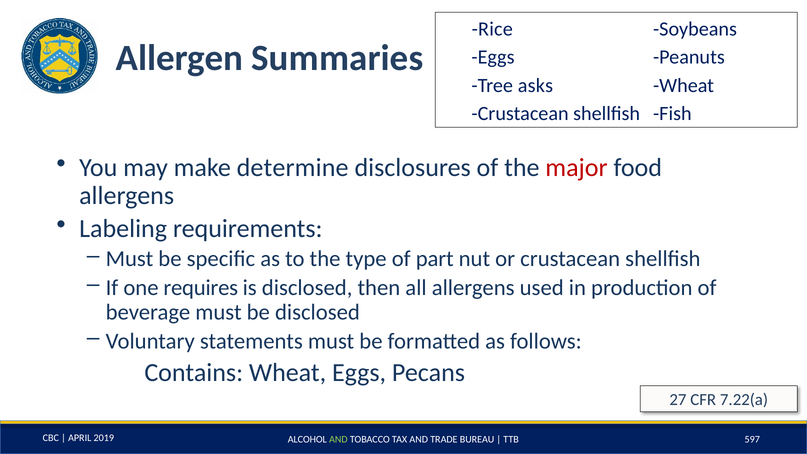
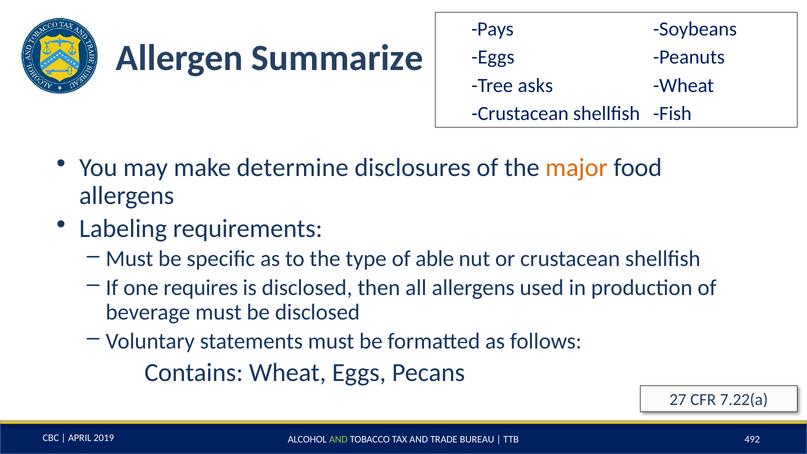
Rice: Rice -> Pays (492, 29)
Summaries: Summaries -> Summarize (337, 58)
major colour: red -> orange (576, 168)
part: part -> able (435, 259)
597: 597 -> 492 (752, 439)
